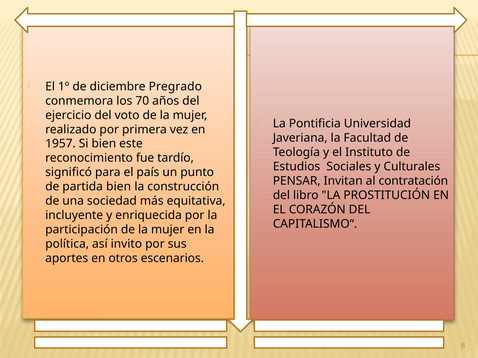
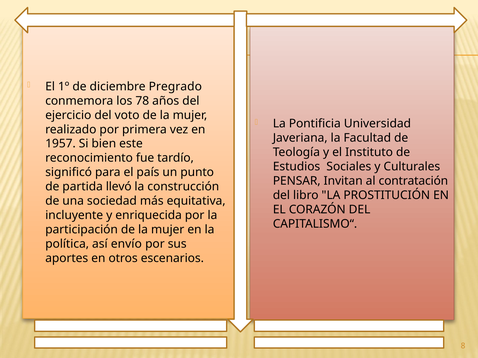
70: 70 -> 78 (142, 101)
partida bien: bien -> llevó (119, 187)
invito: invito -> envío (126, 244)
